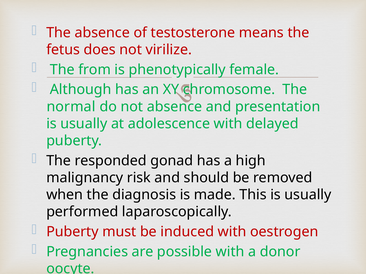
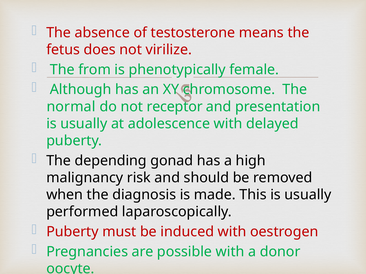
not absence: absence -> receptor (175, 107)
responded: responded -> depending (111, 161)
